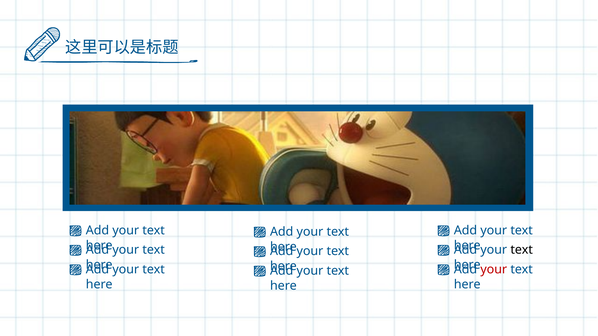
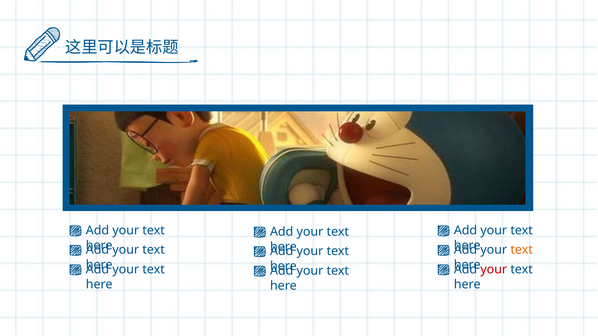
text colour: black -> orange (522, 250)
